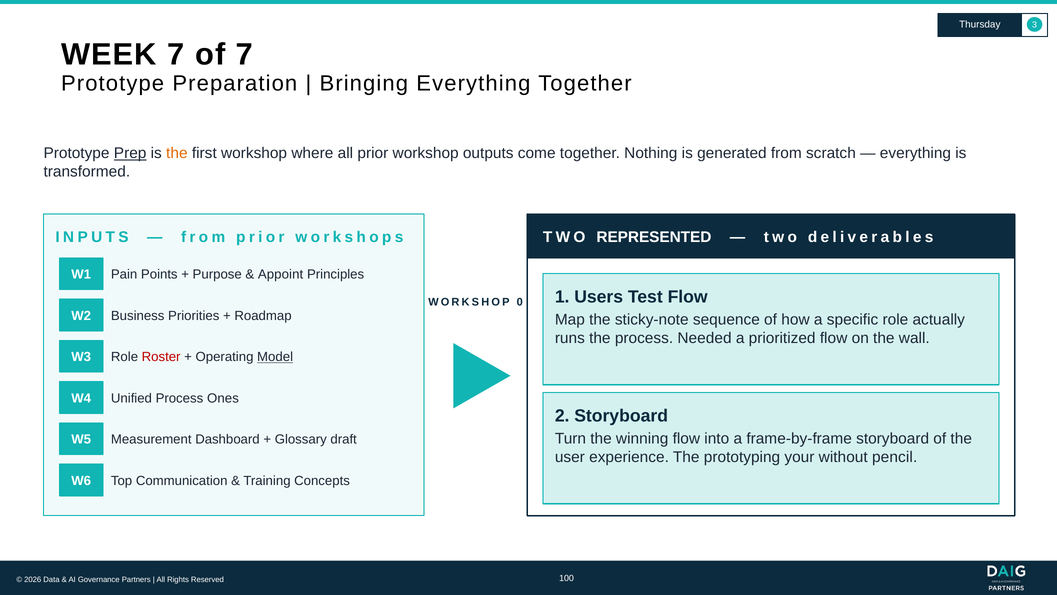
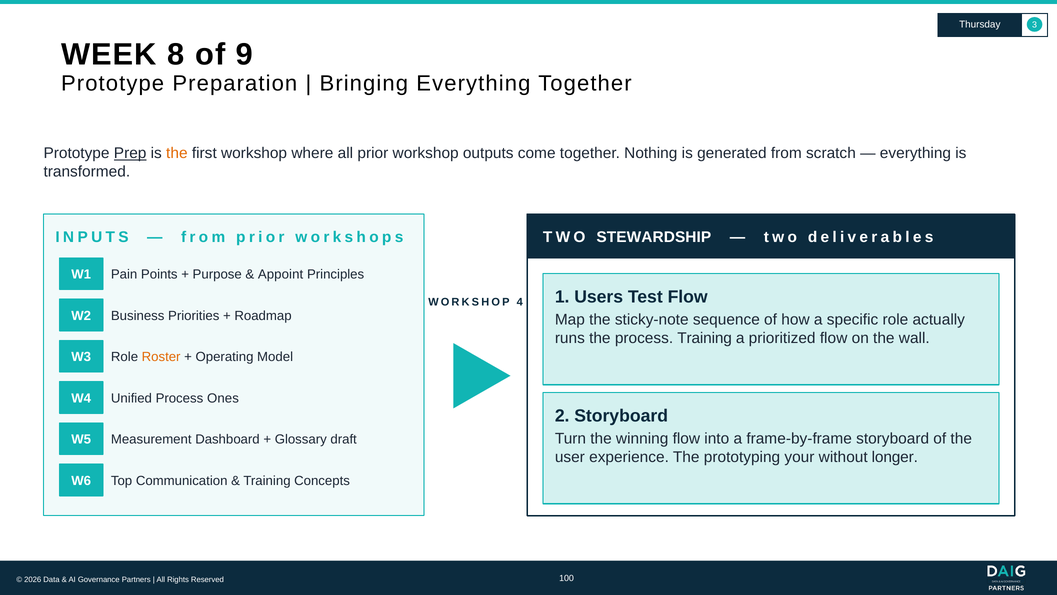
WEEK 7: 7 -> 8 (176, 55)
of 7: 7 -> 9 (244, 55)
REPRESENTED: REPRESENTED -> STEWARDSHIP (654, 237)
0: 0 -> 4 (520, 302)
process Needed: Needed -> Training (705, 338)
Roster colour: red -> orange (161, 357)
Model underline: present -> none (275, 357)
pencil: pencil -> longer (895, 457)
